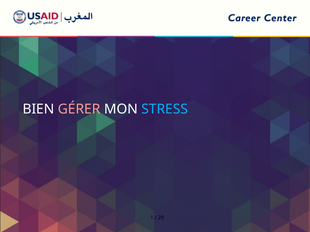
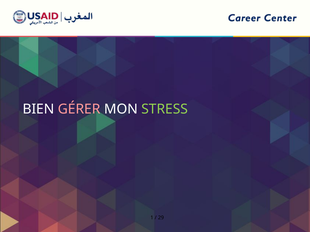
STRESS colour: light blue -> light green (165, 109)
